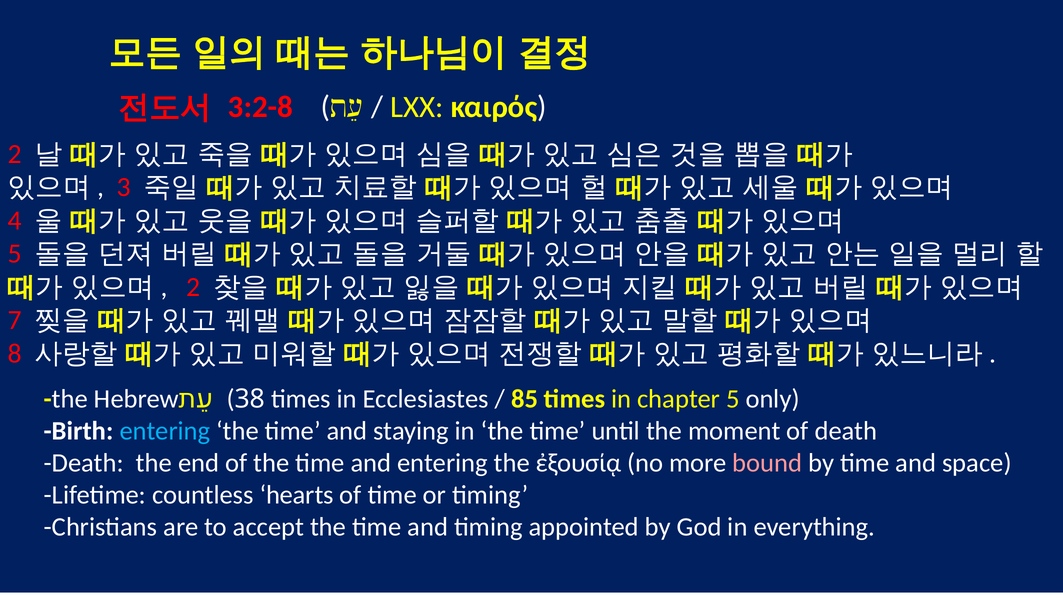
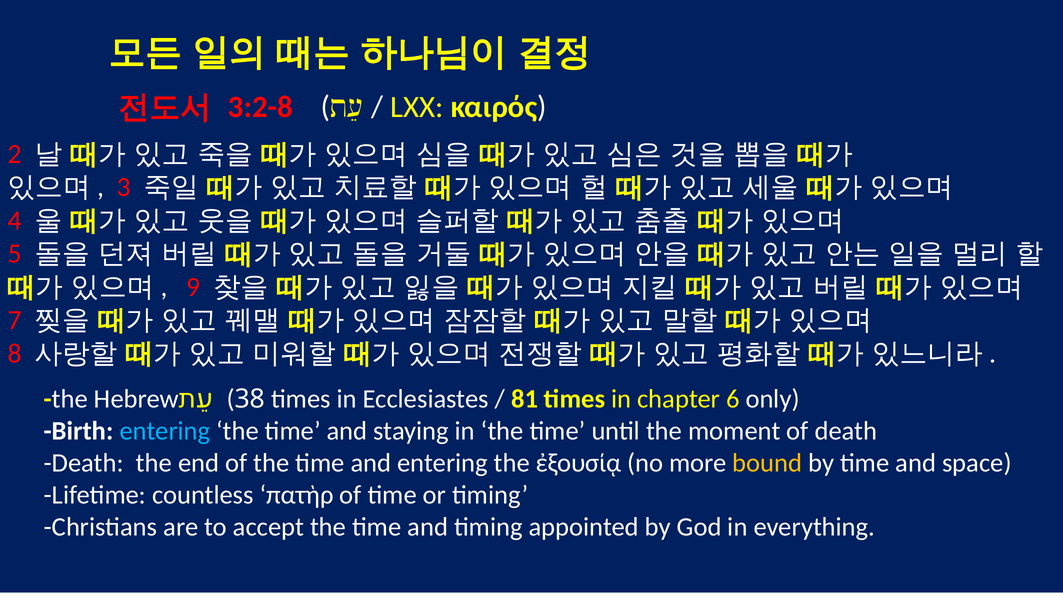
2: 2 -> 9 (193, 287)
85: 85 -> 81 (525, 399)
chapter 5: 5 -> 6 (733, 399)
bound colour: pink -> yellow (767, 463)
hearts: hearts -> πατὴρ (297, 495)
